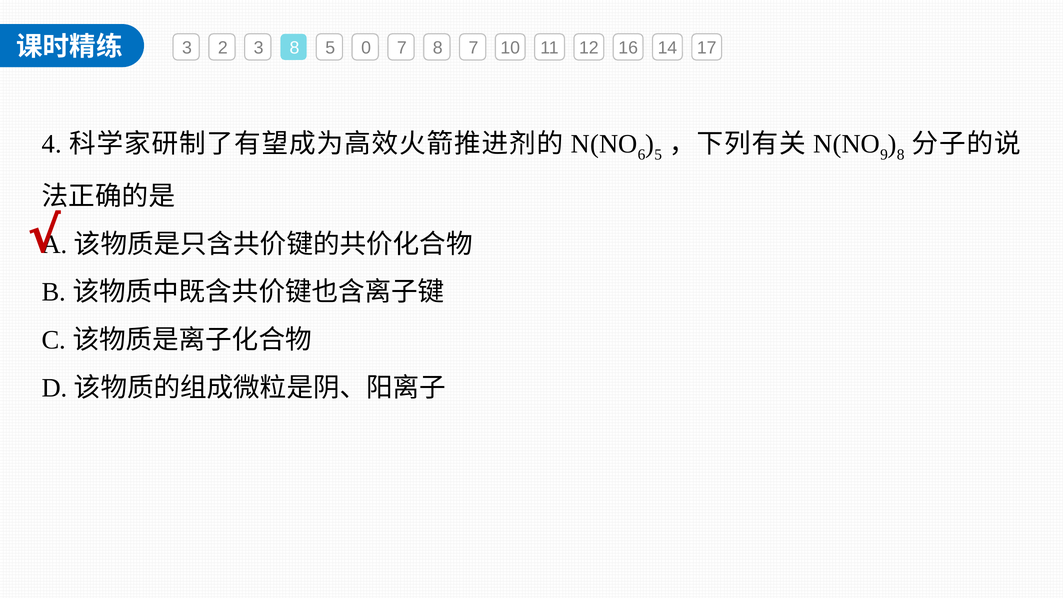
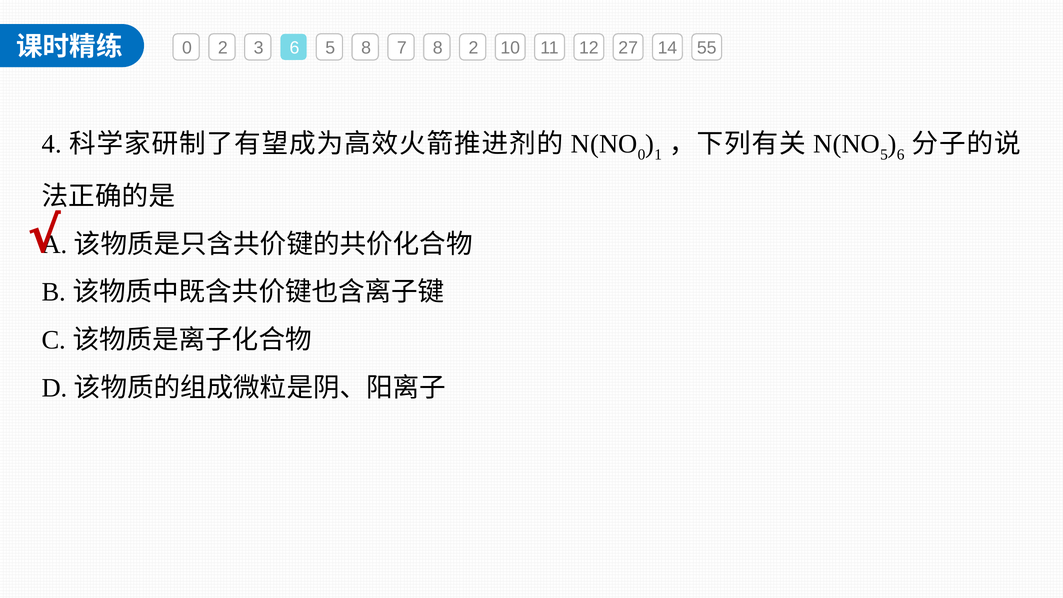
3: 3 -> 0 (187, 48)
3 8: 8 -> 6 (294, 48)
5 0: 0 -> 8 (366, 48)
8 7: 7 -> 2 (474, 48)
16: 16 -> 27 (628, 48)
17: 17 -> 55 (707, 48)
6: 6 -> 0 (641, 155)
5: 5 -> 1 (658, 155)
9: 9 -> 5 (884, 155)
8: 8 -> 6 (901, 155)
